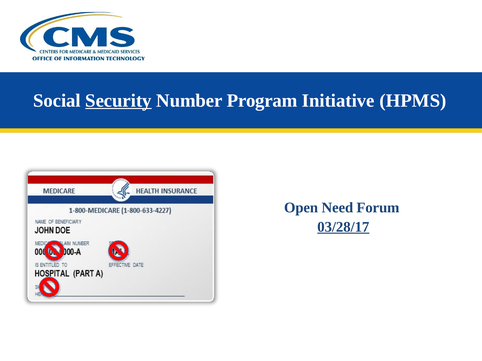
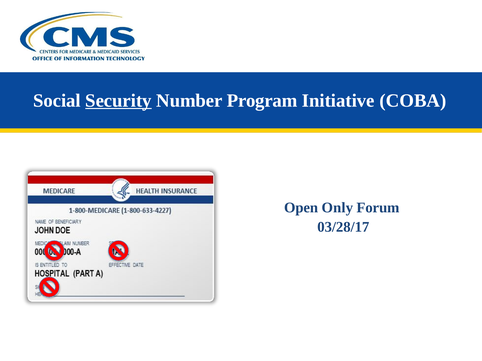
HPMS: HPMS -> COBA (413, 101)
Need: Need -> Only (337, 208)
03/28/17 underline: present -> none (343, 227)
